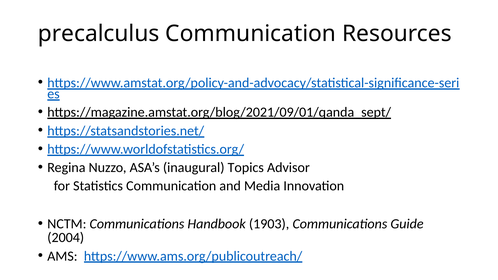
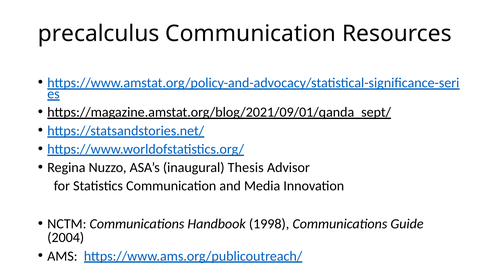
Topics: Topics -> Thesis (246, 168)
1903: 1903 -> 1998 (269, 224)
